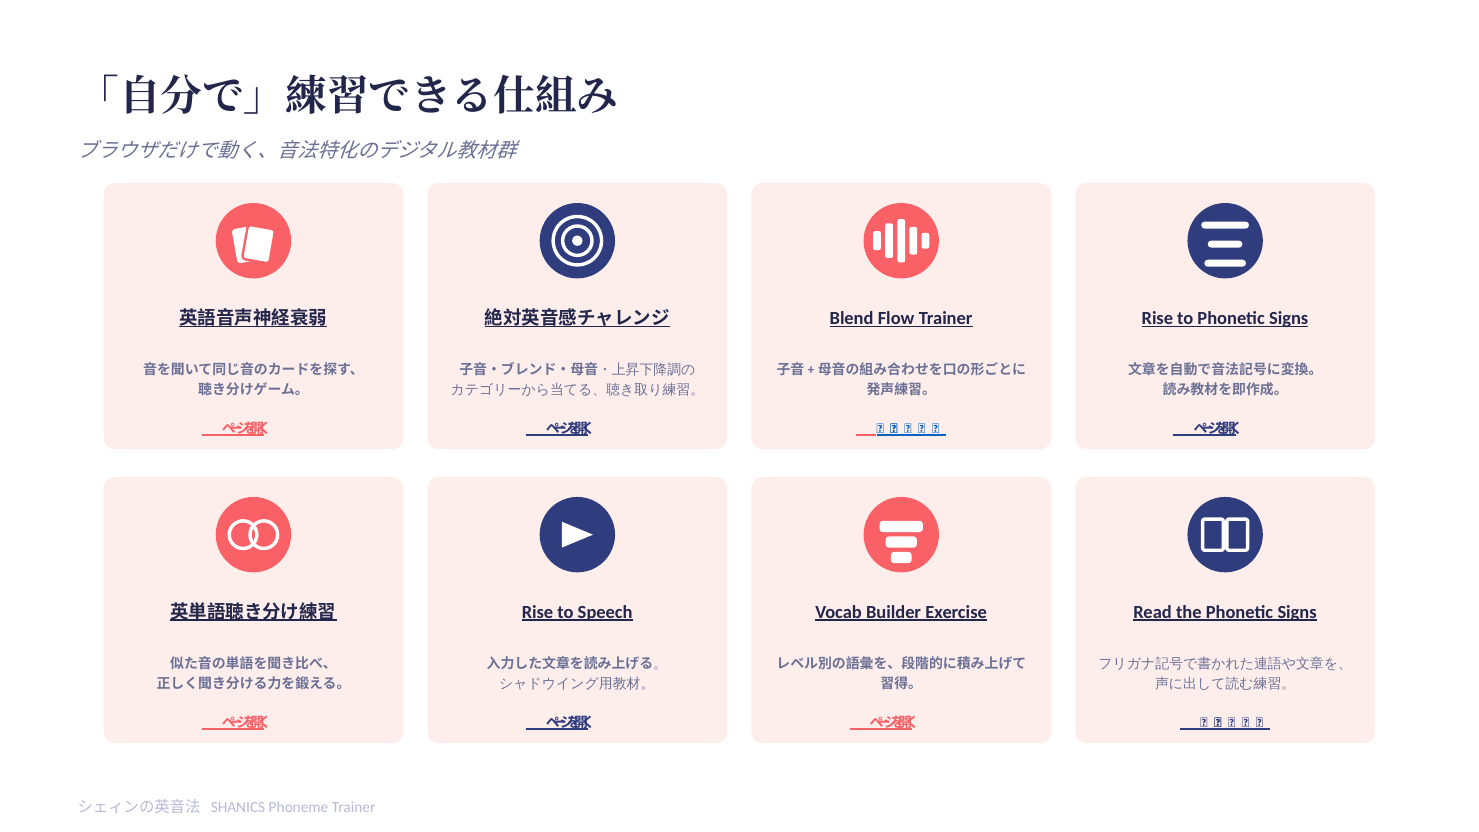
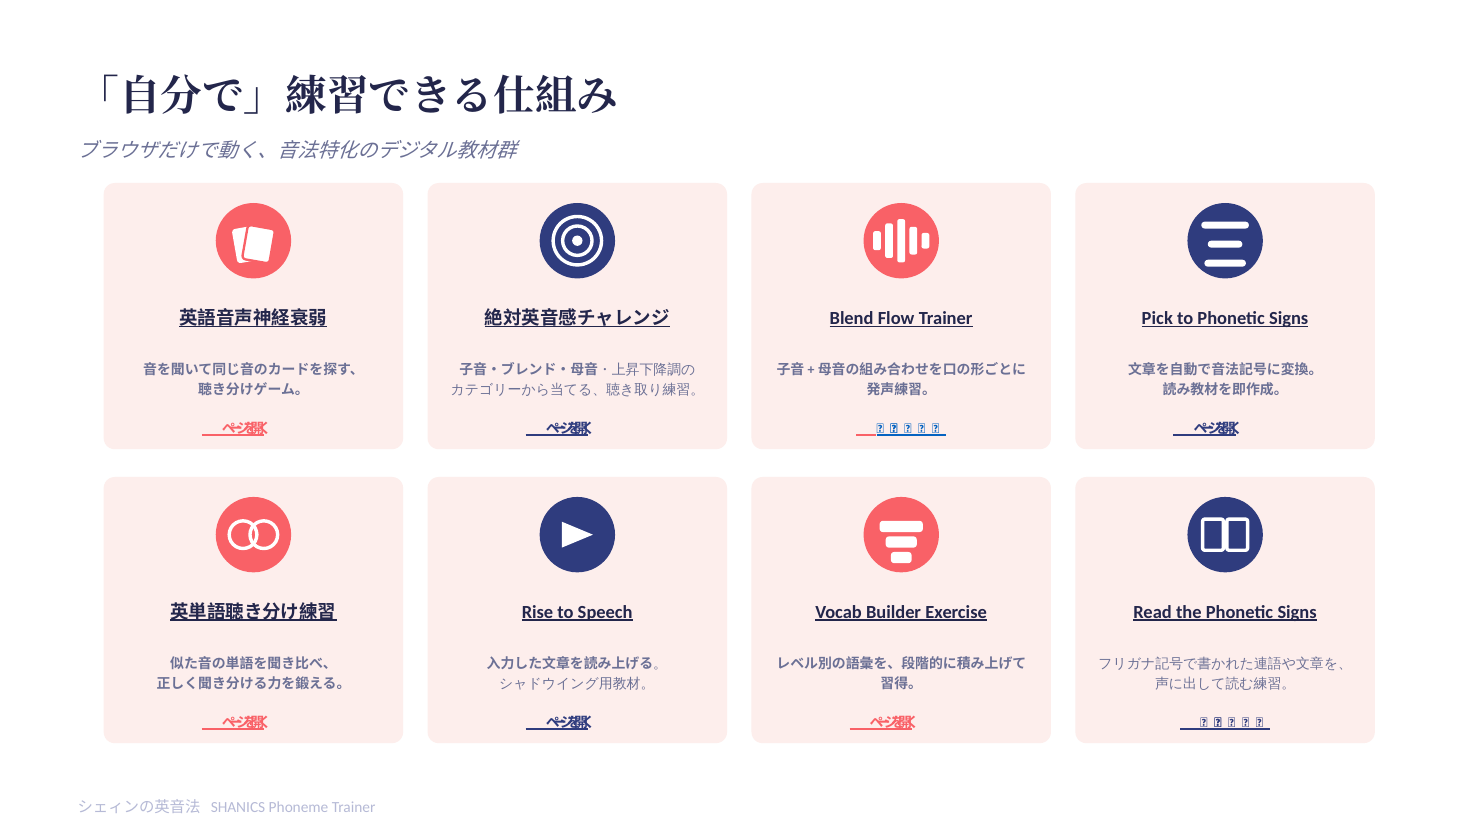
Rise: Rise -> Pick (1157, 318)
